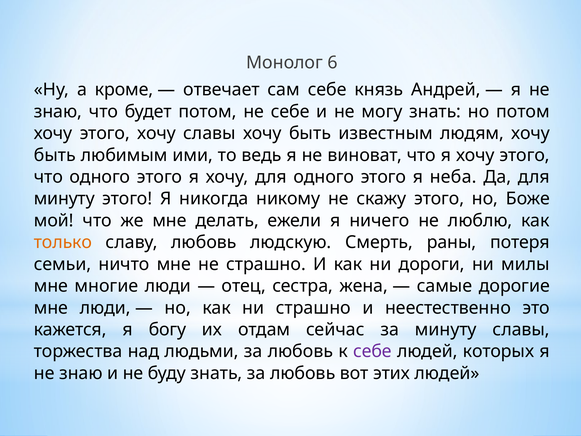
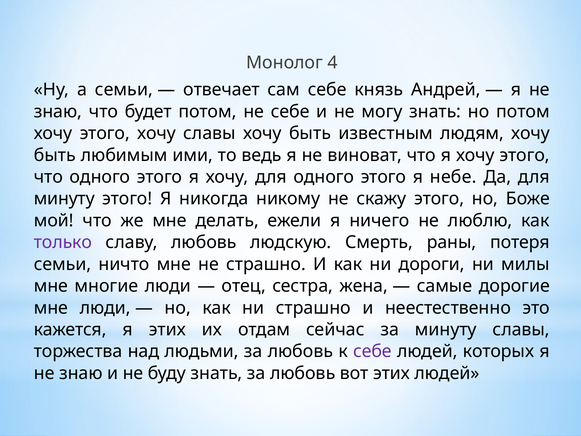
6: 6 -> 4 (333, 63)
а кроме: кроме -> семьи (124, 90)
неба: неба -> небе (453, 177)
только colour: orange -> purple (63, 242)
я богу: богу -> этих (167, 329)
